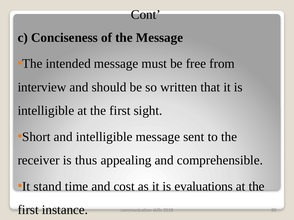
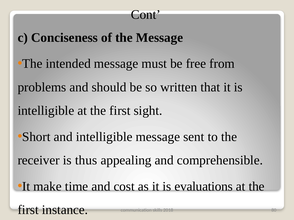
interview: interview -> problems (42, 87)
stand: stand -> make (48, 187)
